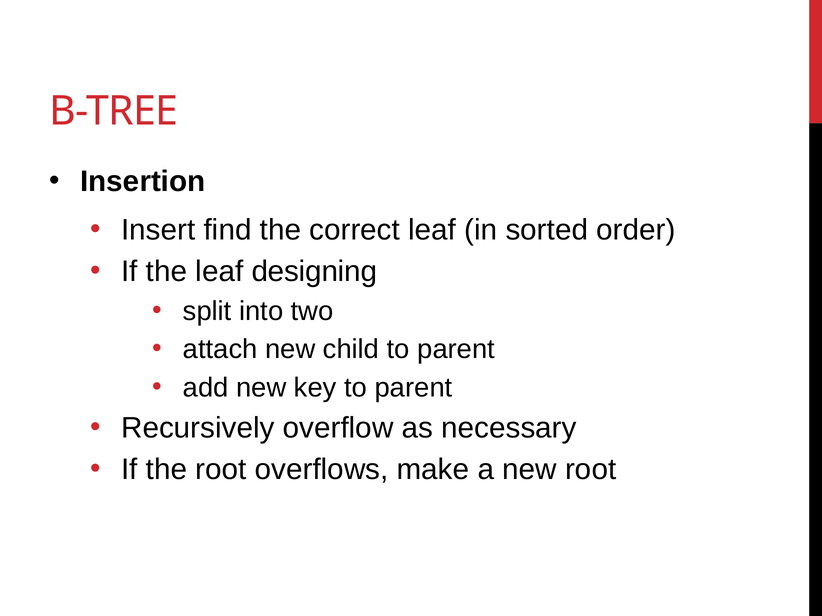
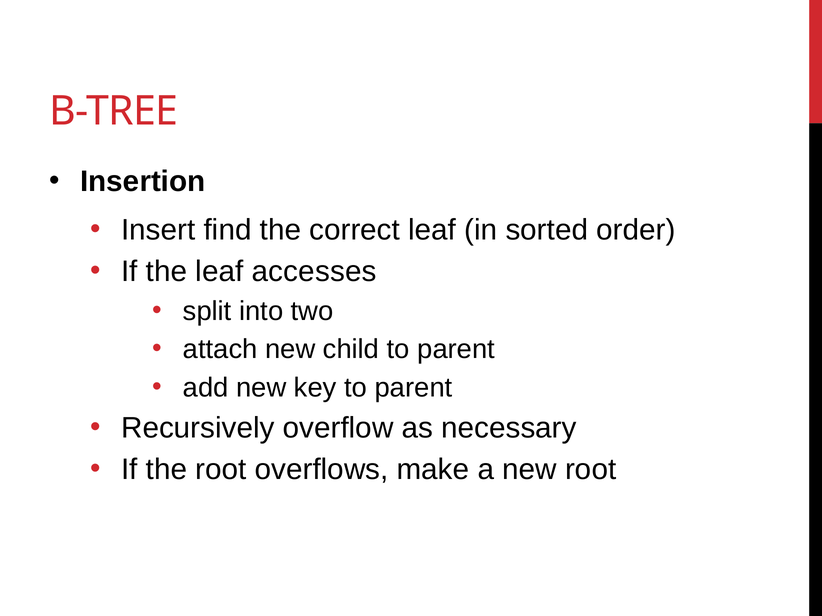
designing: designing -> accesses (314, 272)
